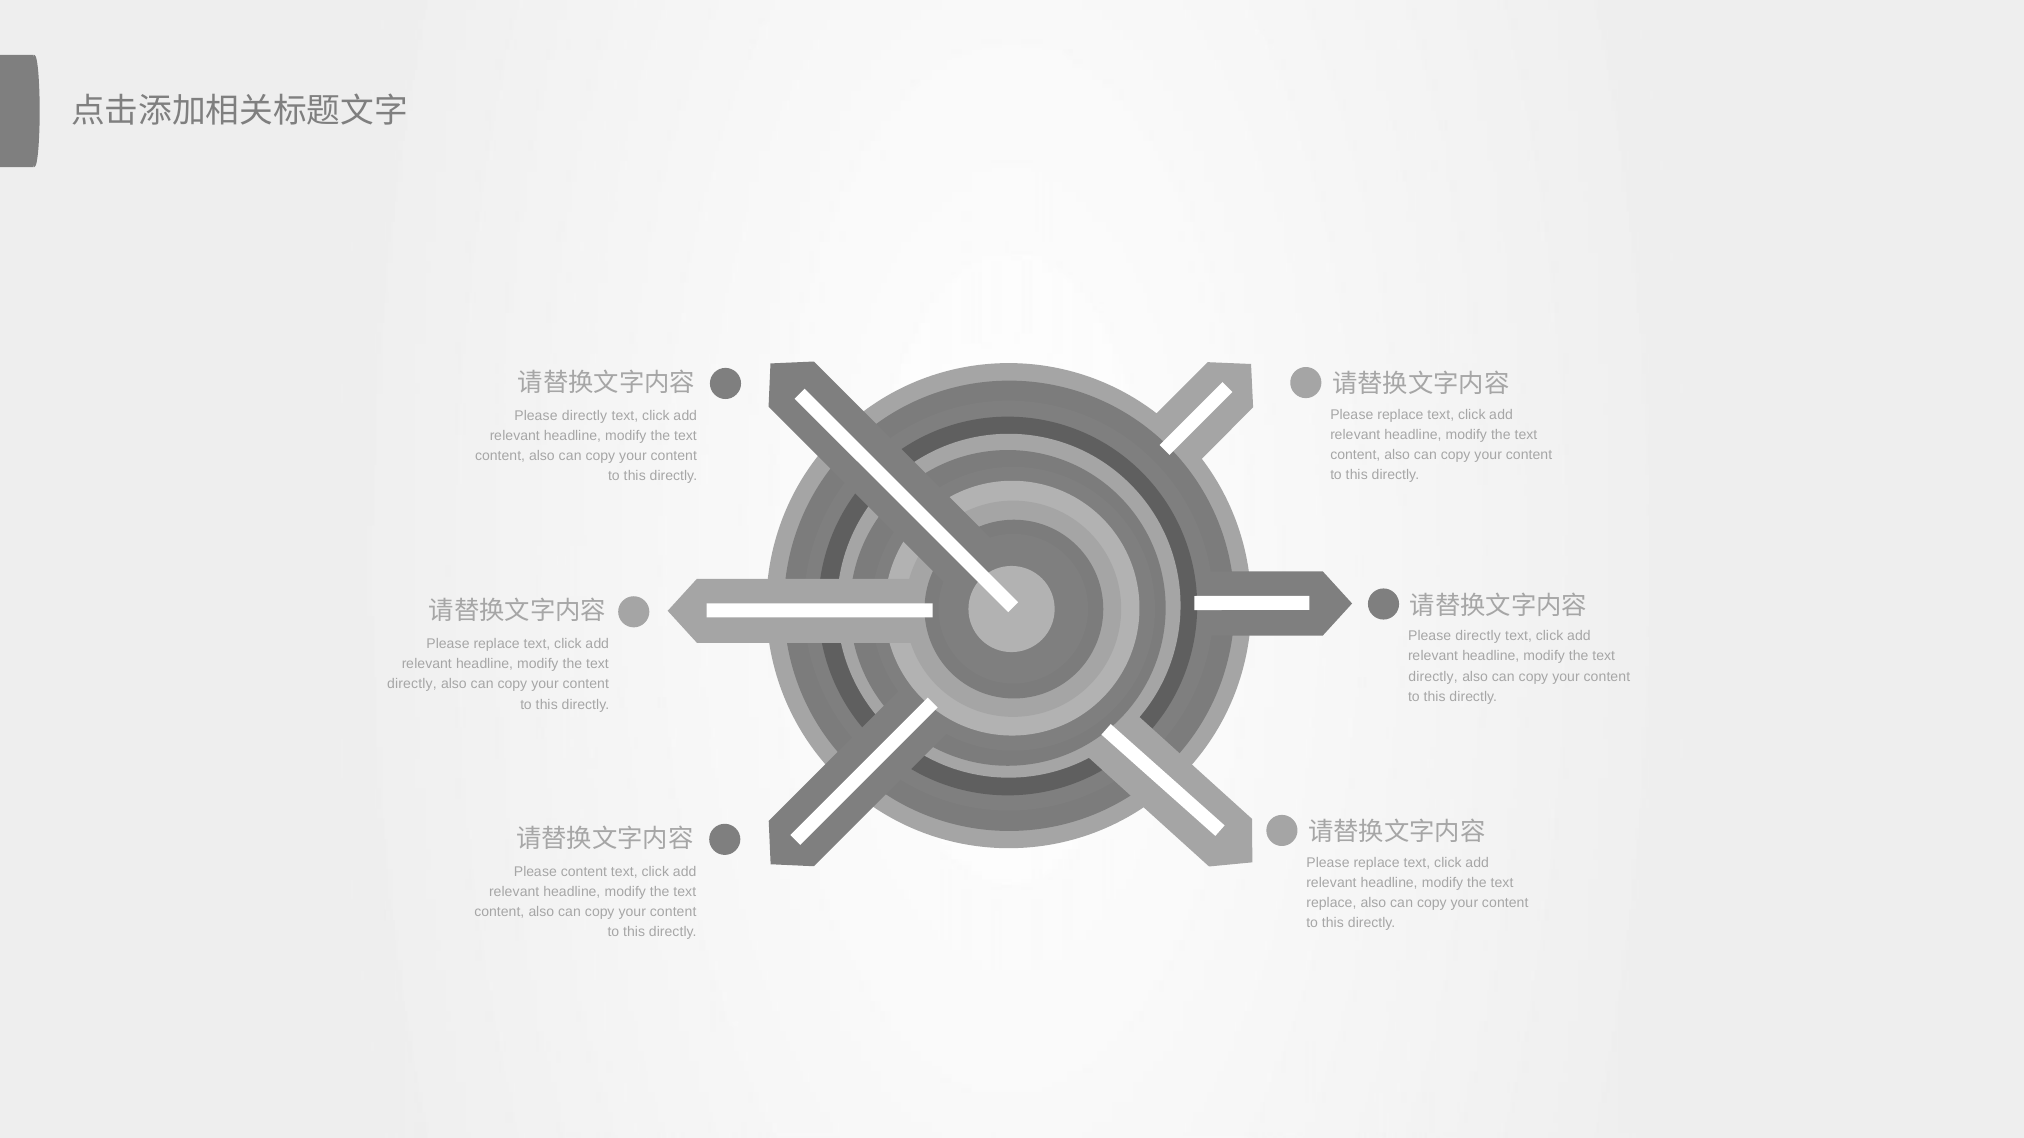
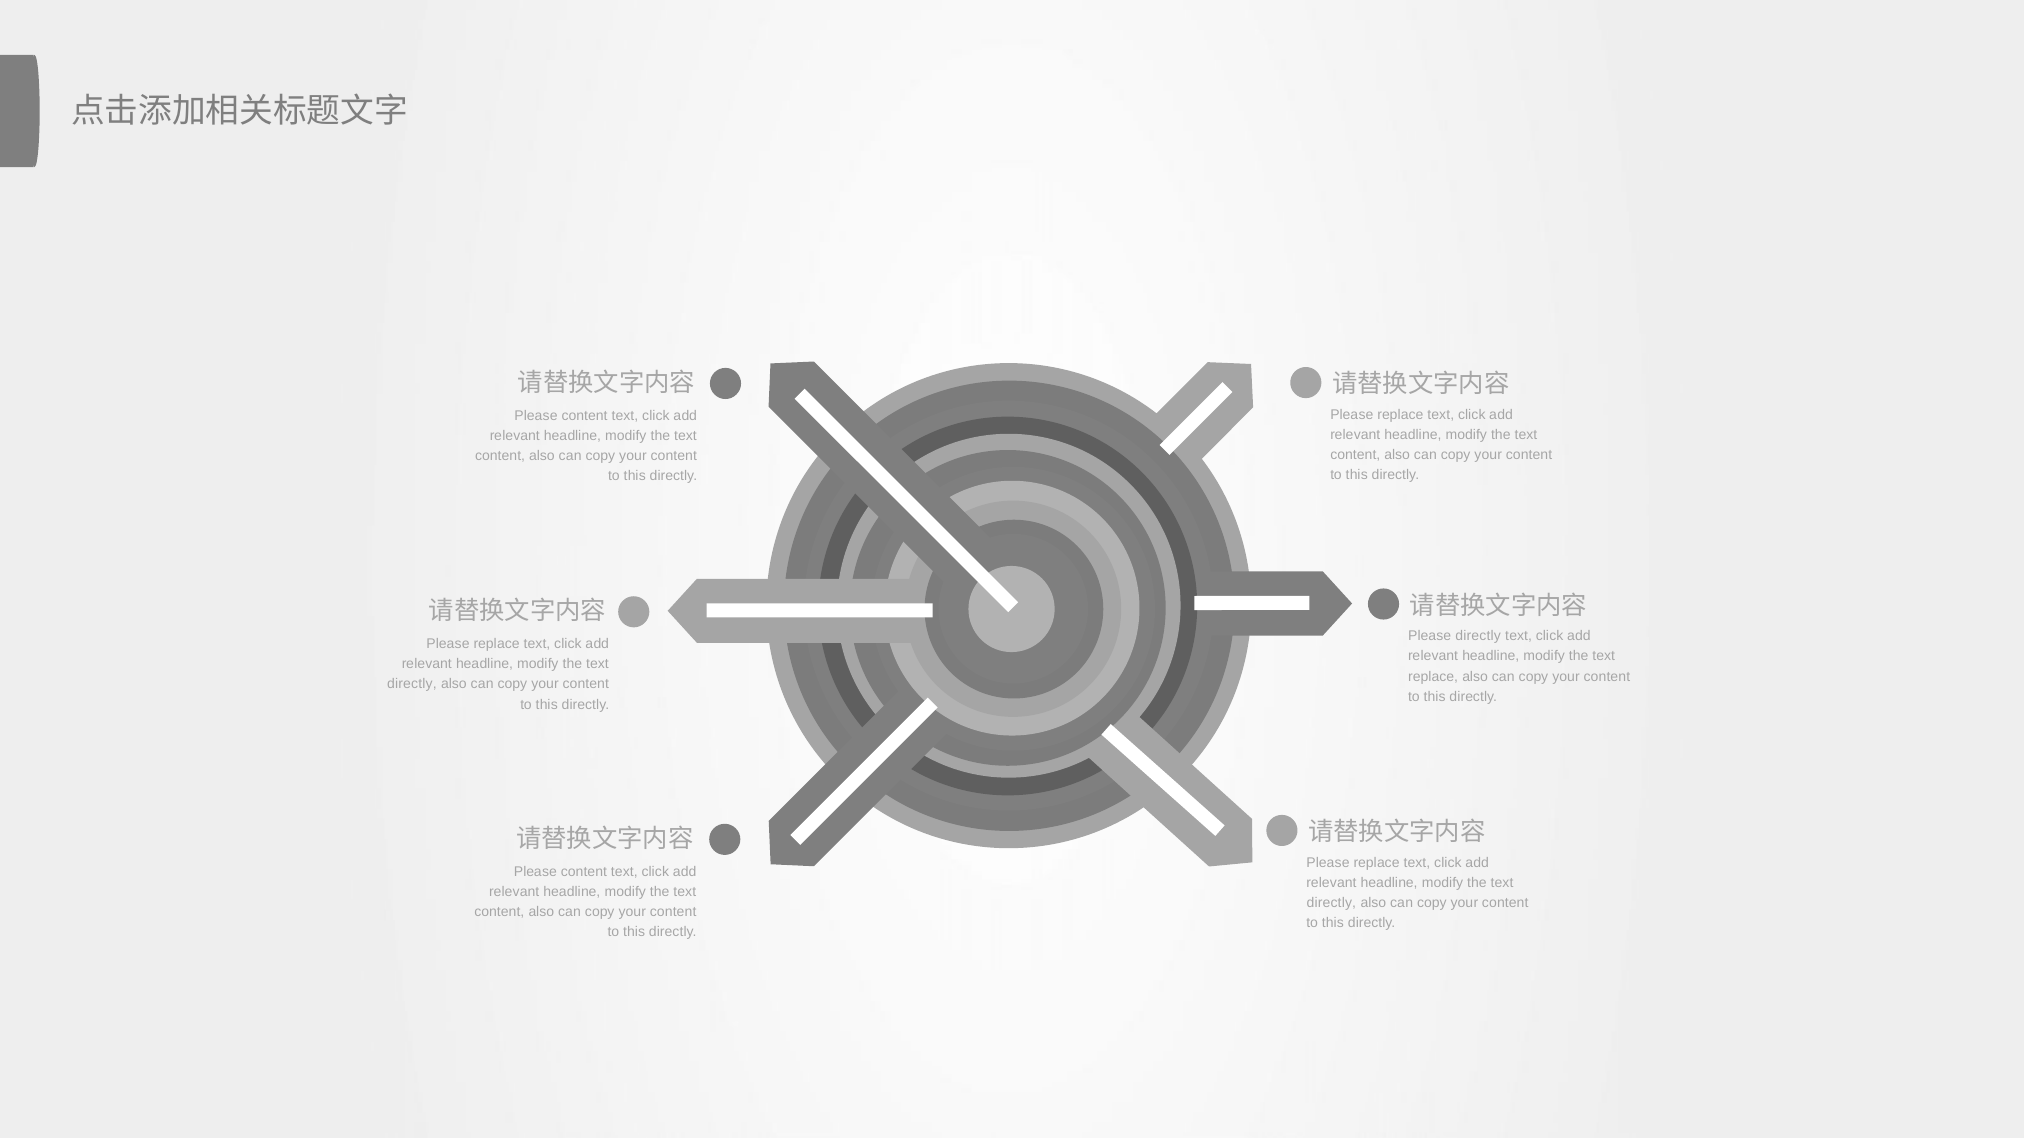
directly: directly -> content (585, 416)
directly: directly -> replace (1433, 677)
replace: replace -> directly (1331, 903)
